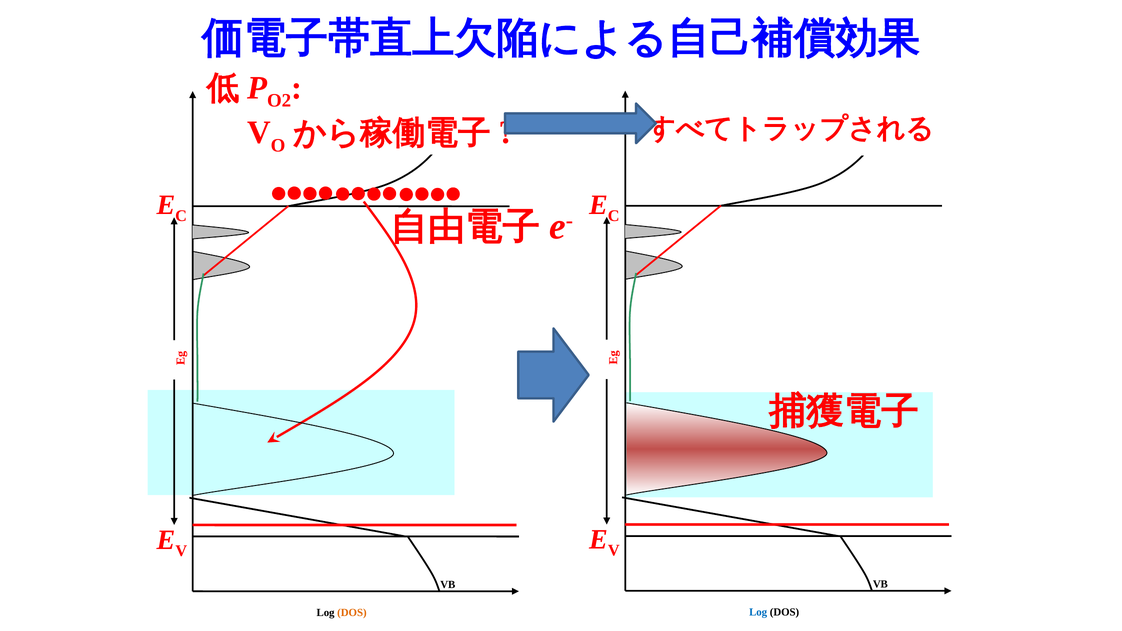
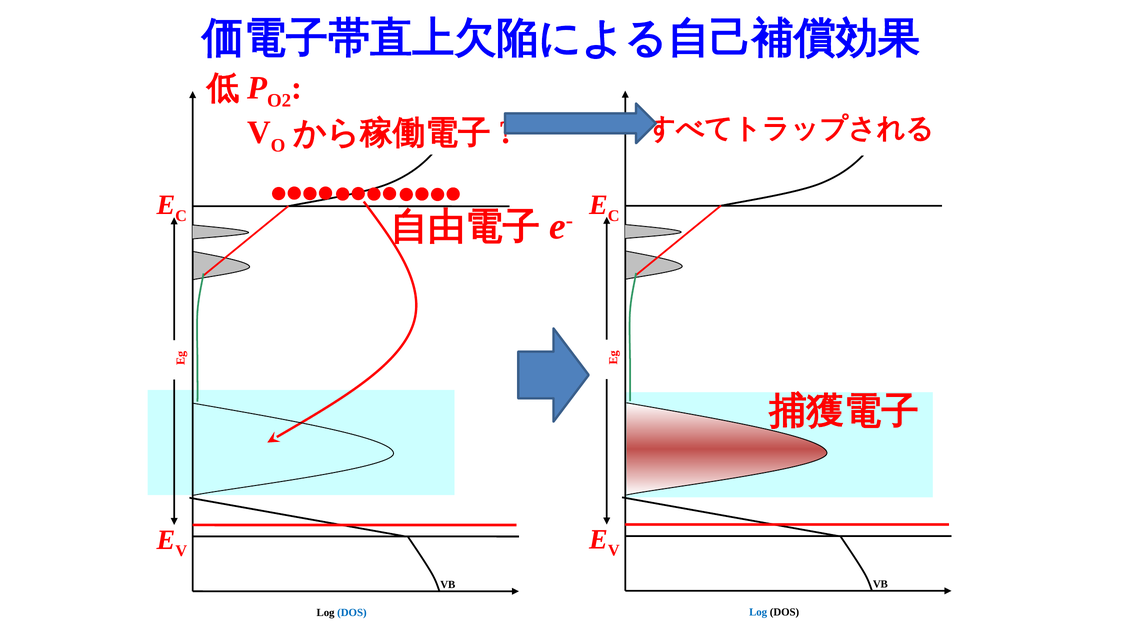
DOS colour: orange -> blue (352, 613)
